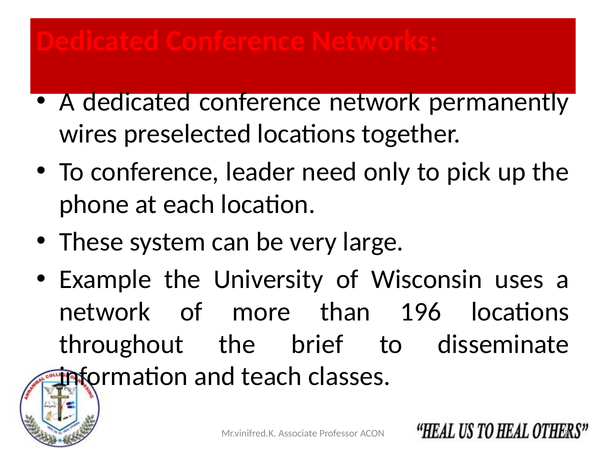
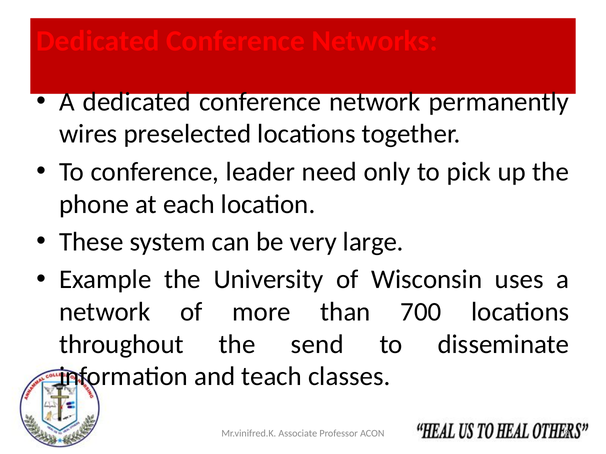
196: 196 -> 700 (421, 312)
brief: brief -> send (317, 345)
